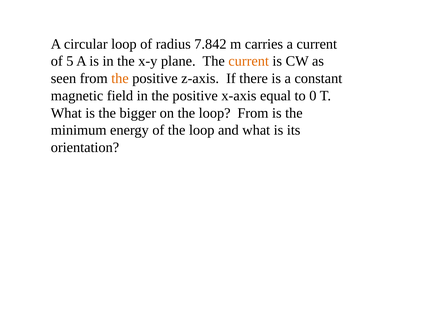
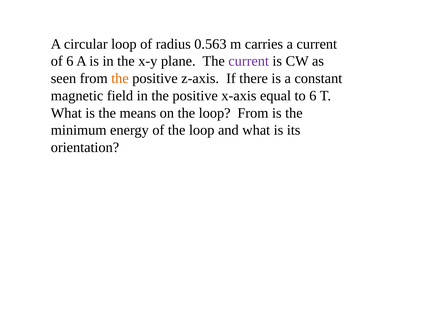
7.842: 7.842 -> 0.563 (210, 44)
of 5: 5 -> 6 (70, 61)
current colour: orange -> purple (249, 61)
to 0: 0 -> 6 (313, 96)
bigger: bigger -> means (138, 113)
